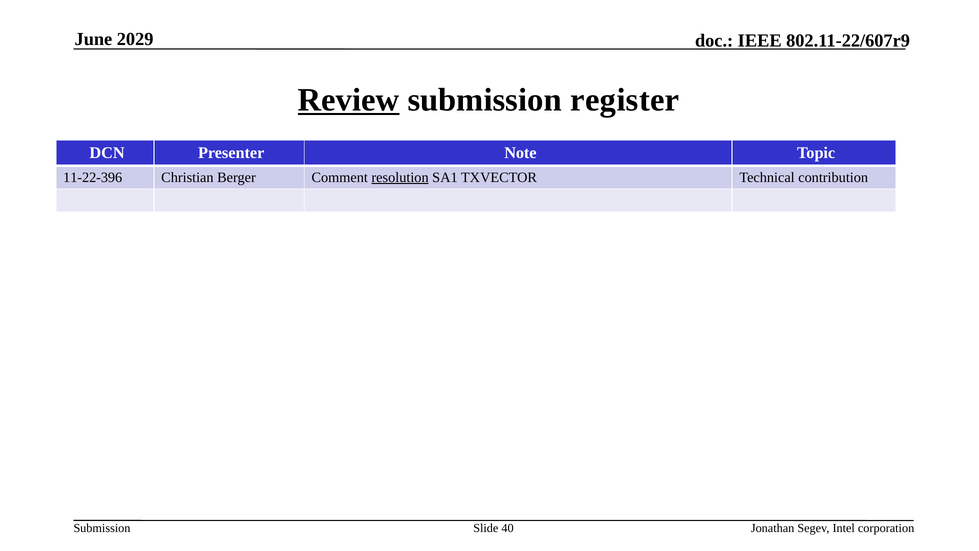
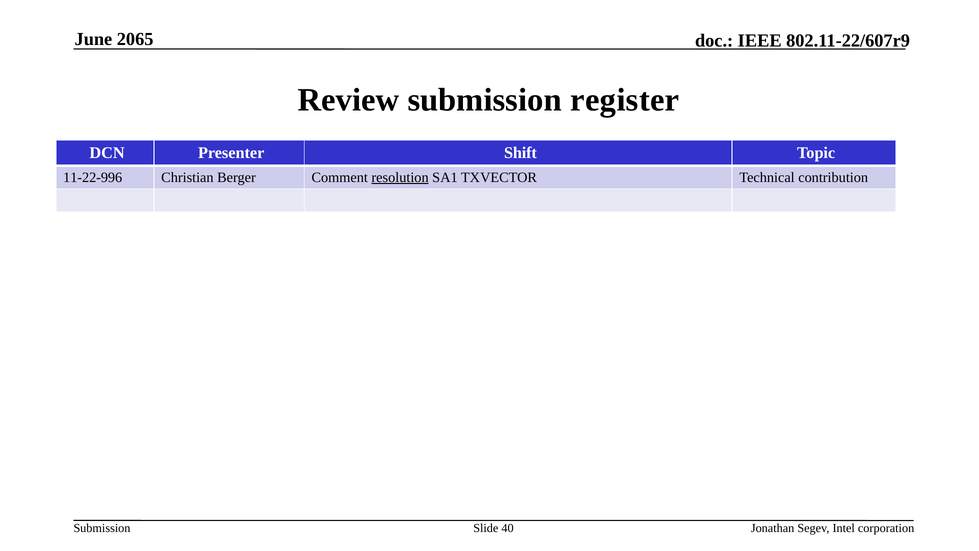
2029: 2029 -> 2065 (135, 39)
Review underline: present -> none (349, 100)
Note: Note -> Shift (520, 153)
11-22-396: 11-22-396 -> 11-22-996 (93, 177)
